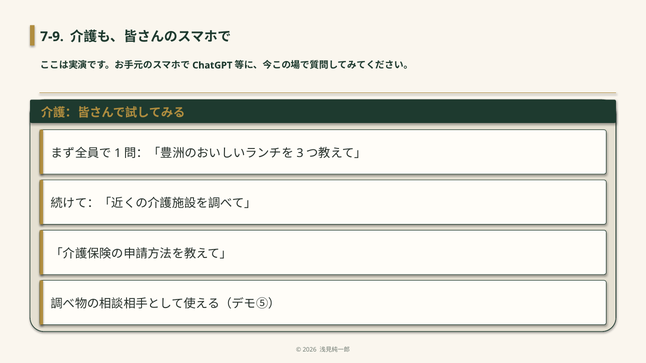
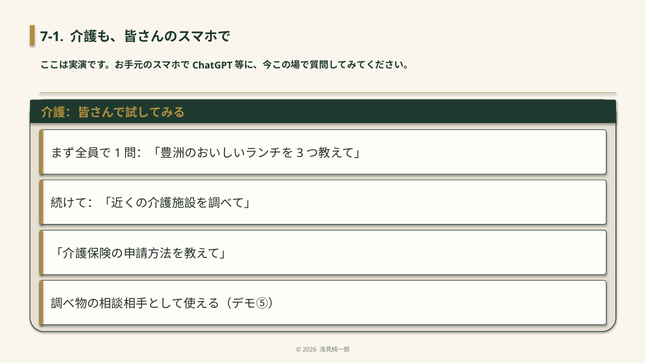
7-9: 7-9 -> 7-1 (52, 37)
